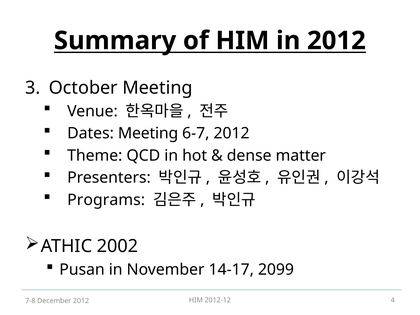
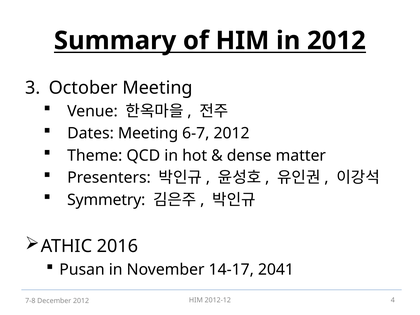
Programs: Programs -> Symmetry (106, 200)
2002: 2002 -> 2016 (118, 246)
2099: 2099 -> 2041 (276, 270)
